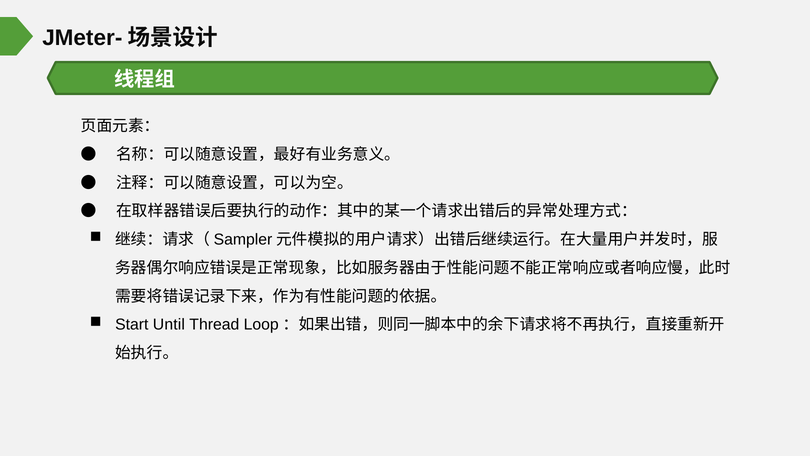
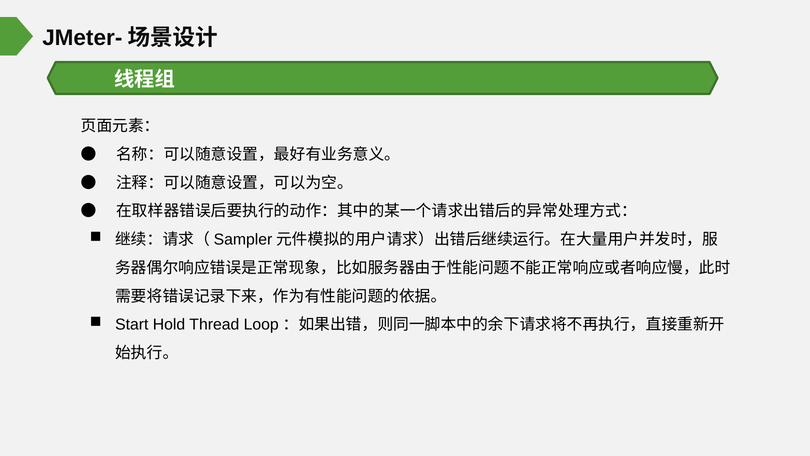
Until: Until -> Hold (169, 324)
